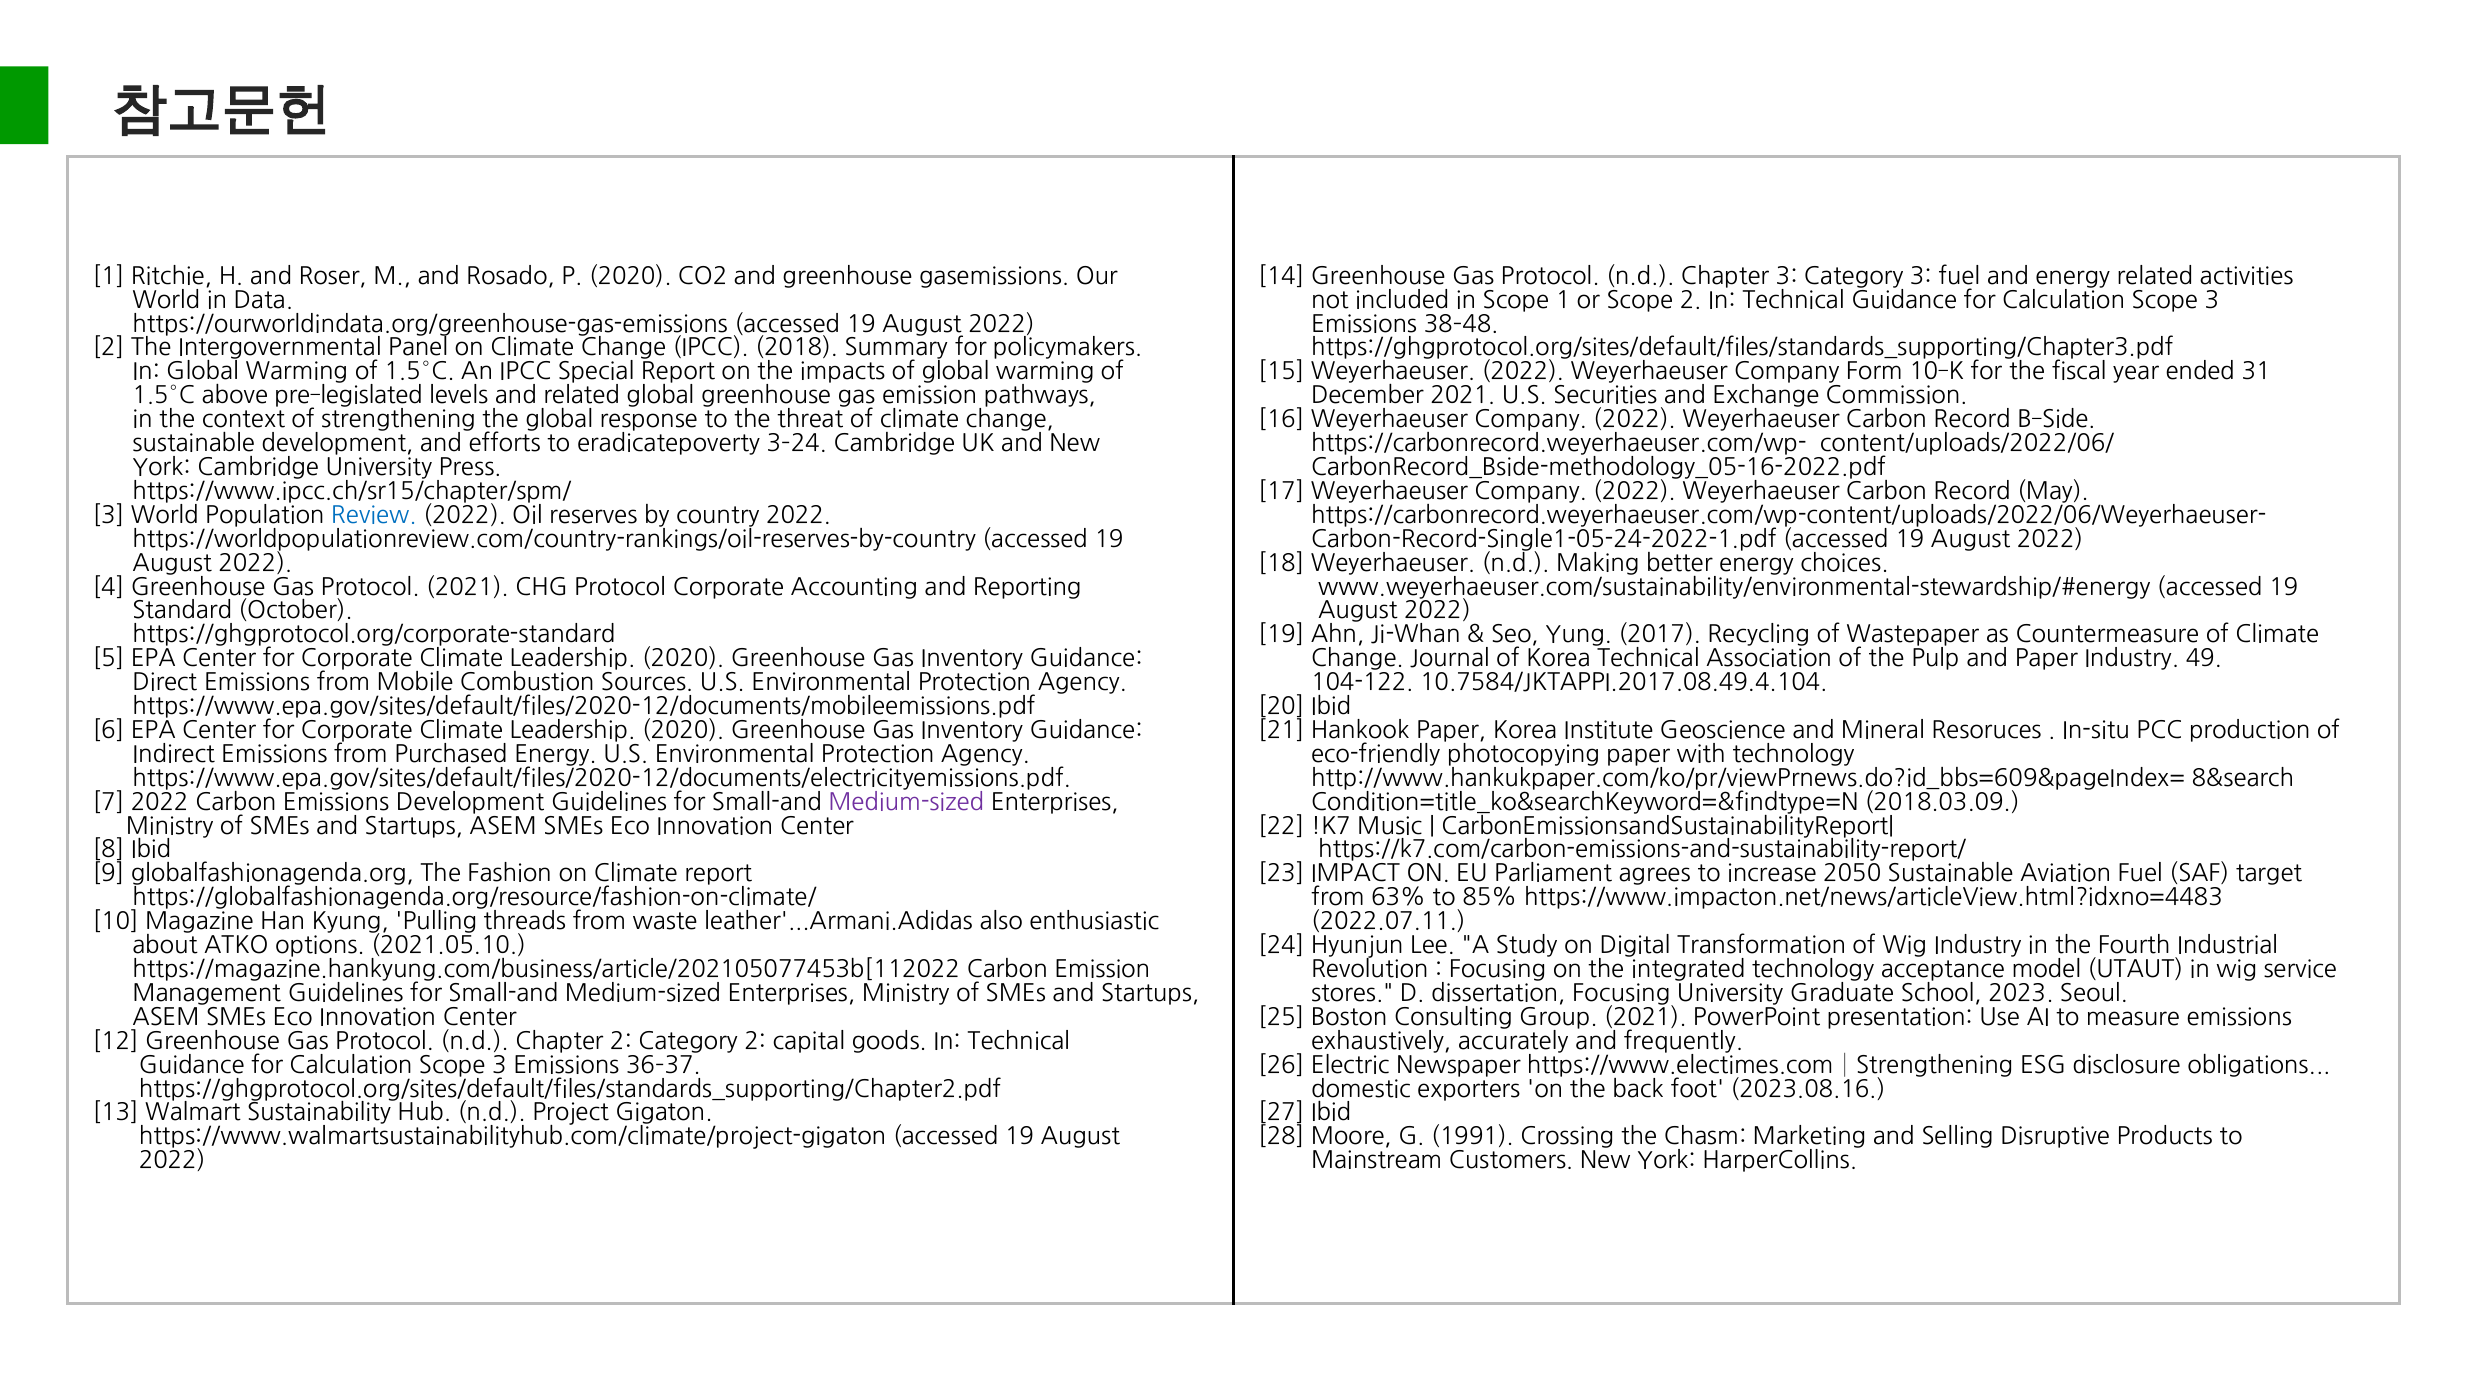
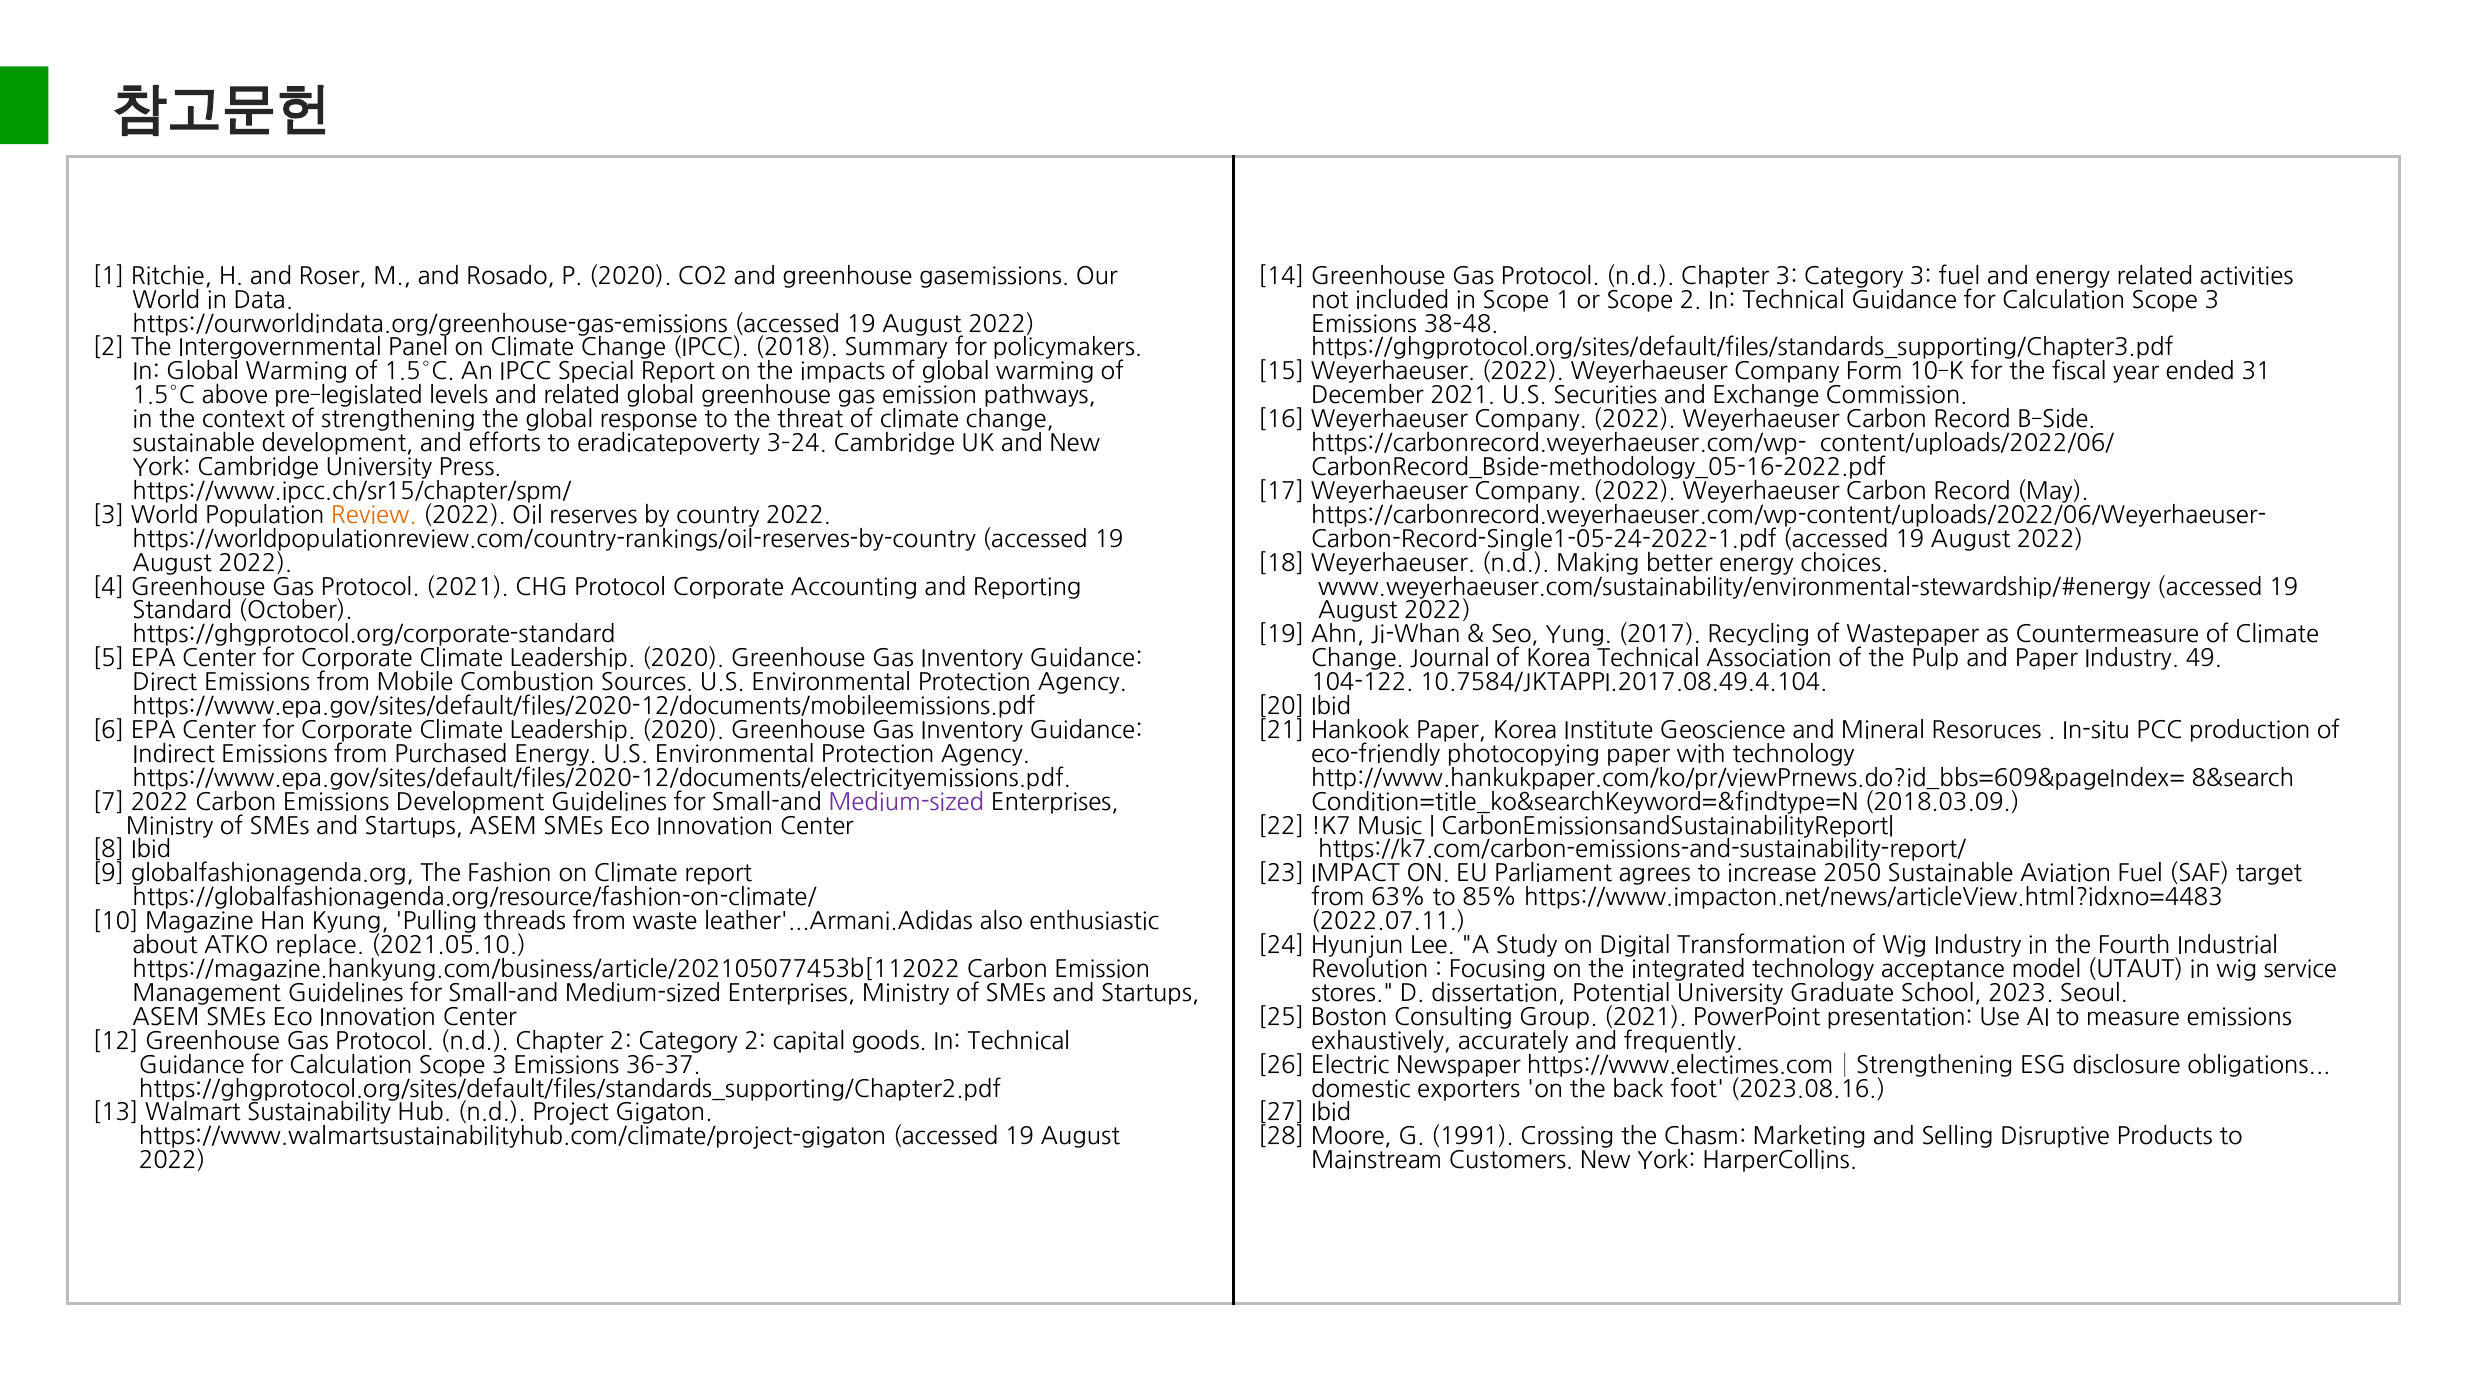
Review colour: blue -> orange (374, 515)
options: options -> replace (320, 945)
dissertation Focusing: Focusing -> Potential (1621, 993)
